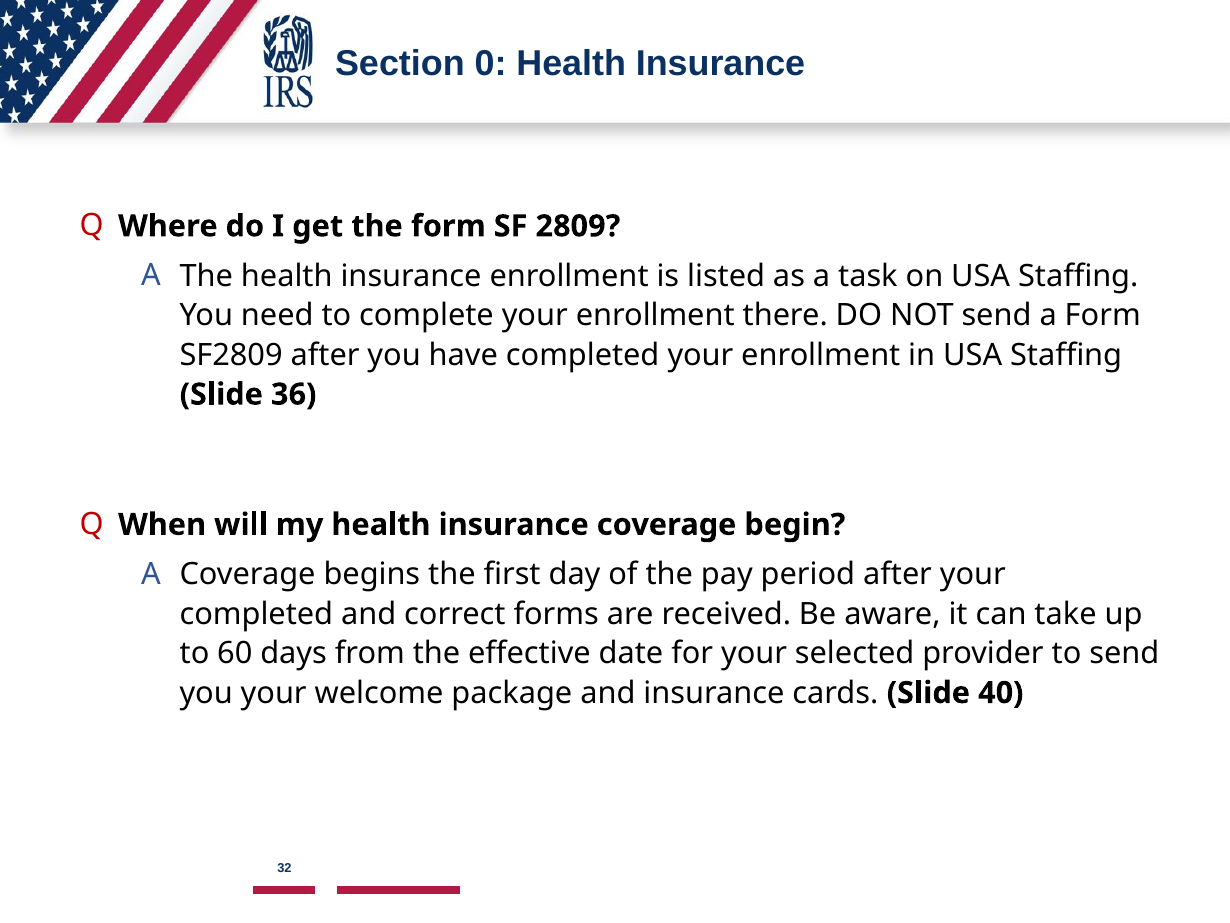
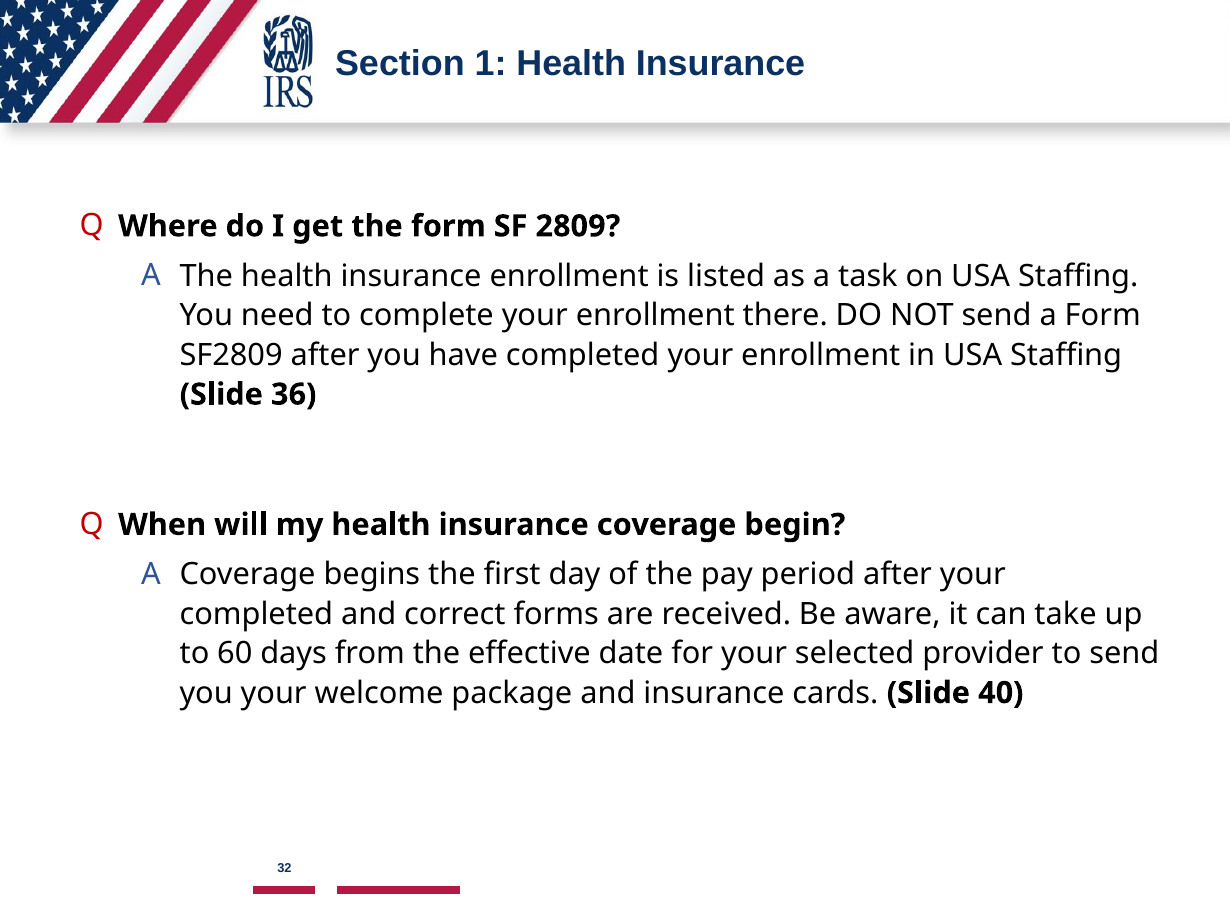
0: 0 -> 1 (491, 63)
